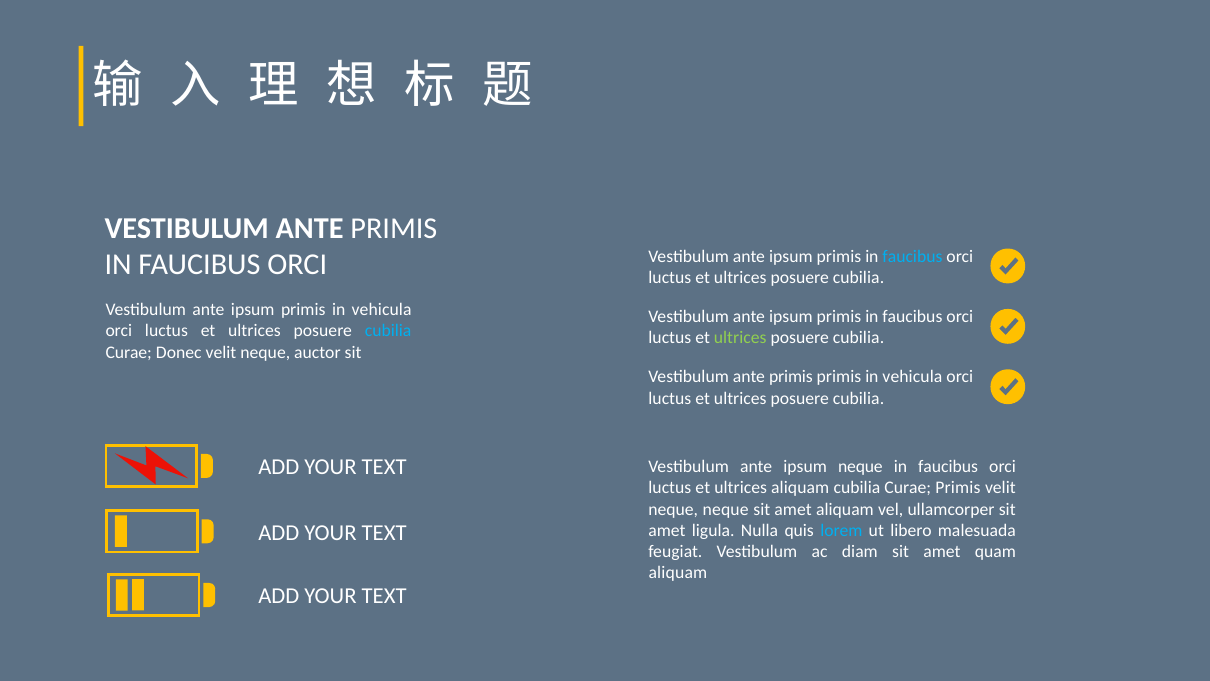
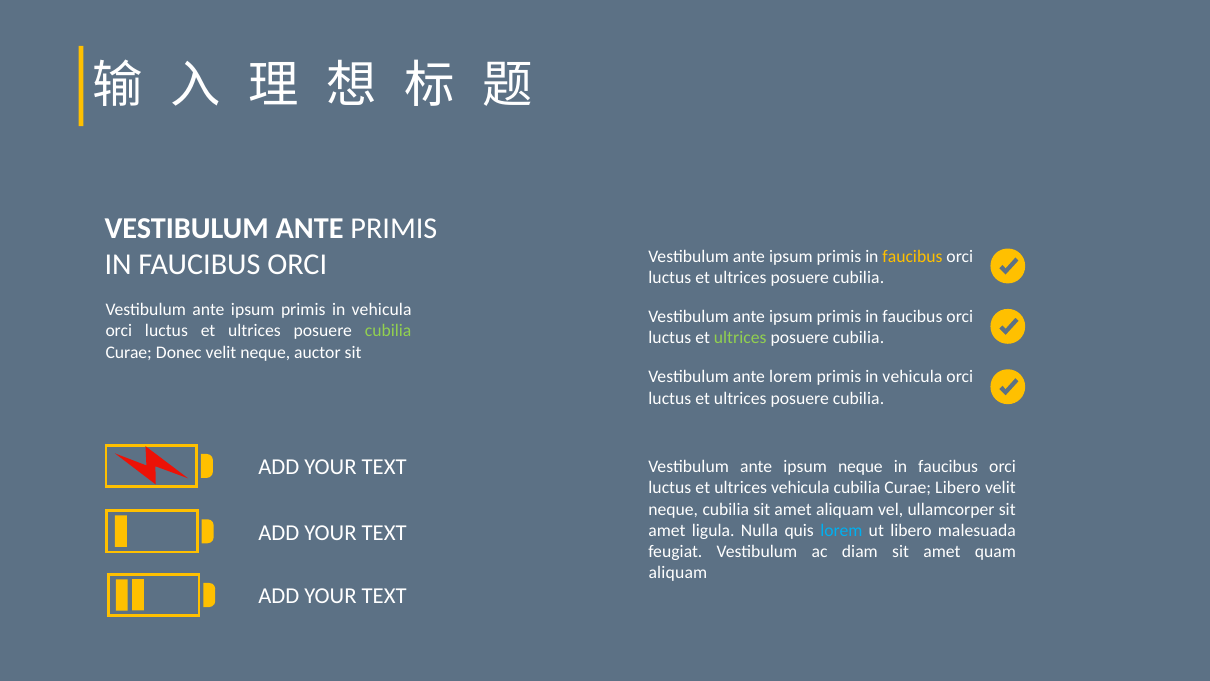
faucibus colour: light blue -> yellow (912, 256)
cubilia colour: light blue -> light green (388, 331)
primis: primis -> lorem (791, 377)
ultrices aliquam: aliquam -> vehicula (800, 488)
Curae Primis: Primis -> Libero (958, 488)
neque neque: neque -> cubilia (726, 509)
